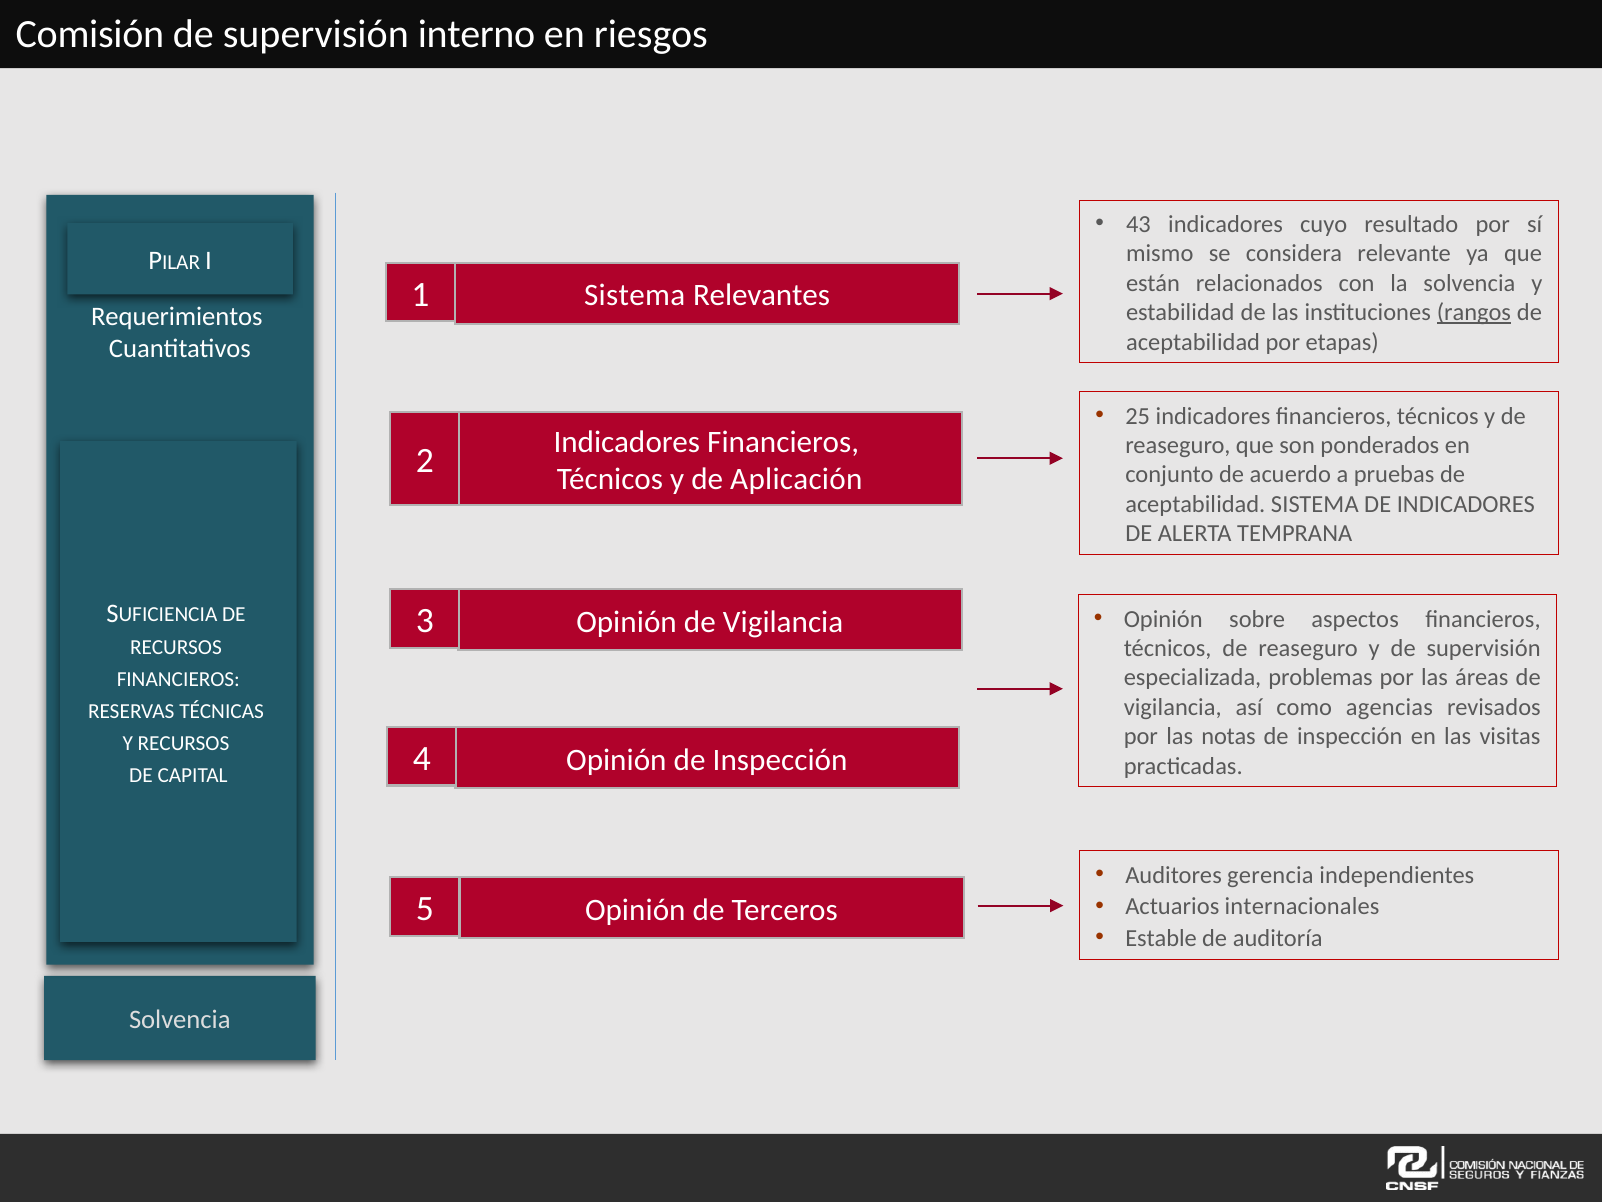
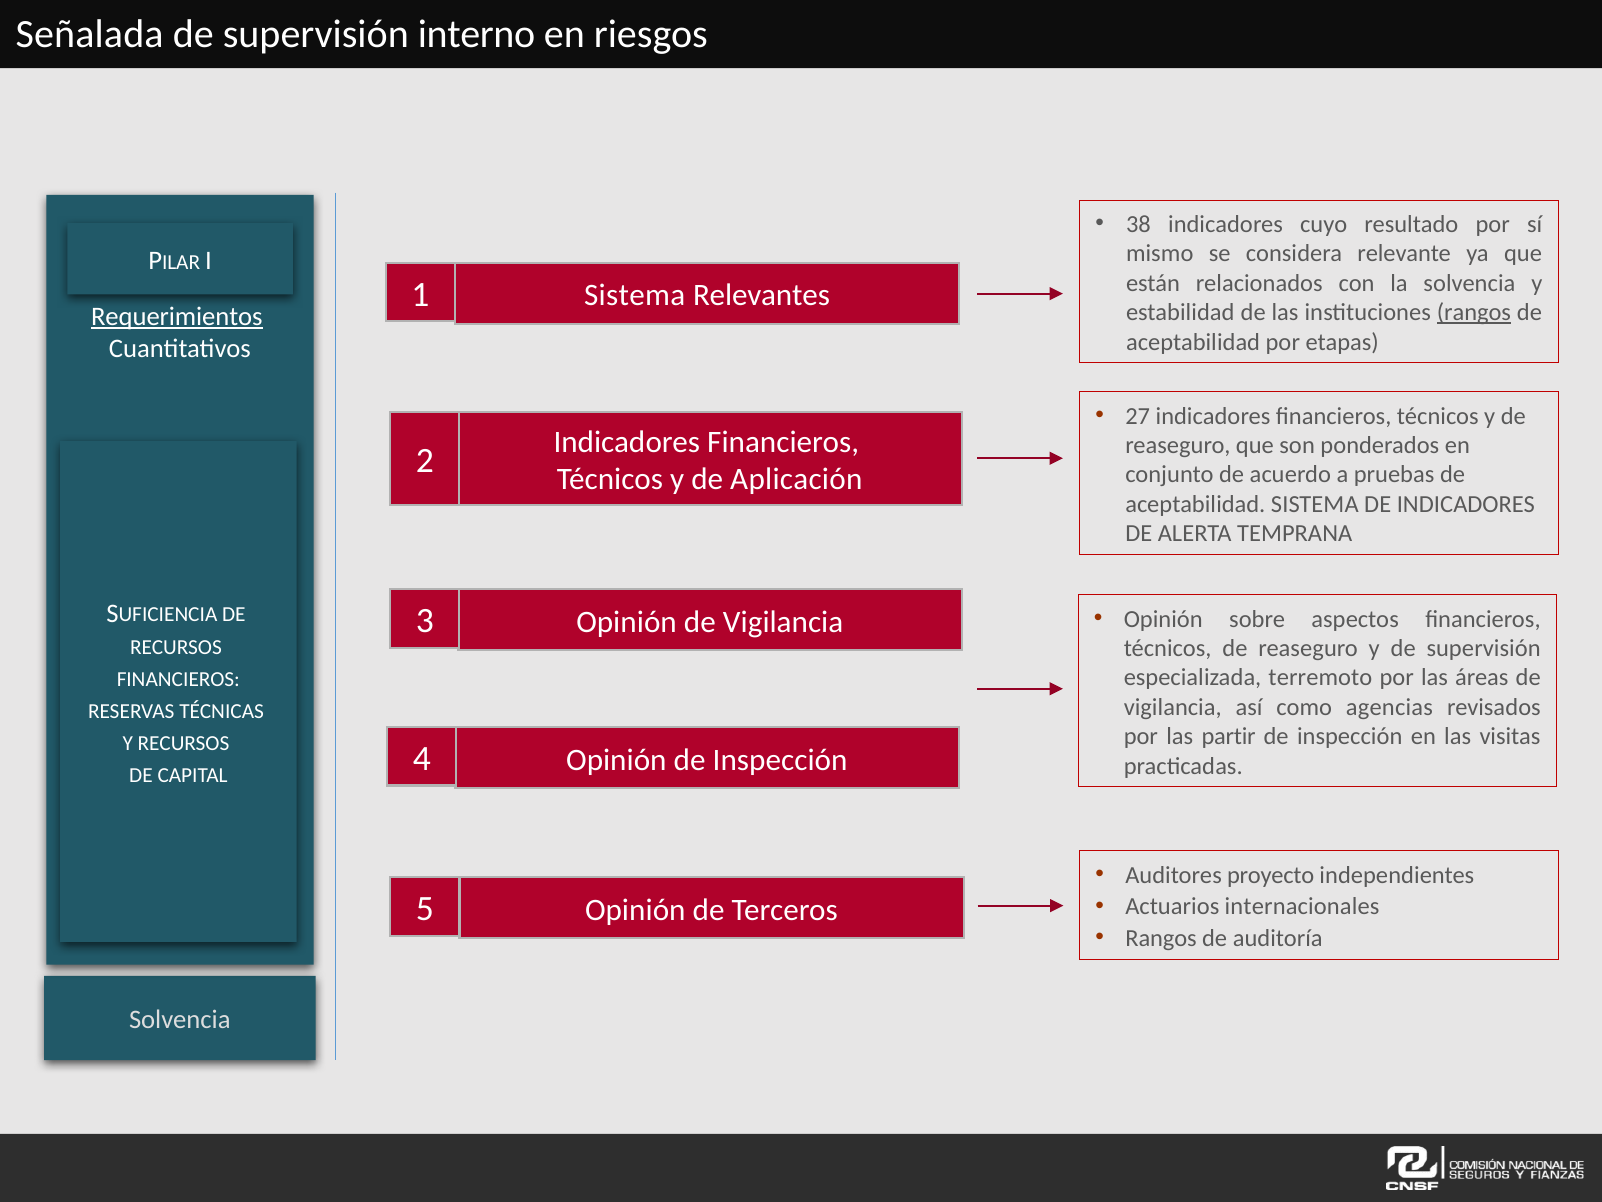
Comisión: Comisión -> Señalada (90, 35)
43: 43 -> 38 (1138, 224)
Requerimientos underline: none -> present (177, 317)
25: 25 -> 27 (1138, 416)
problemas: problemas -> terremoto (1320, 678)
notas: notas -> partir (1229, 736)
gerencia: gerencia -> proyecto (1271, 875)
Estable: Estable -> Rangos (1161, 938)
